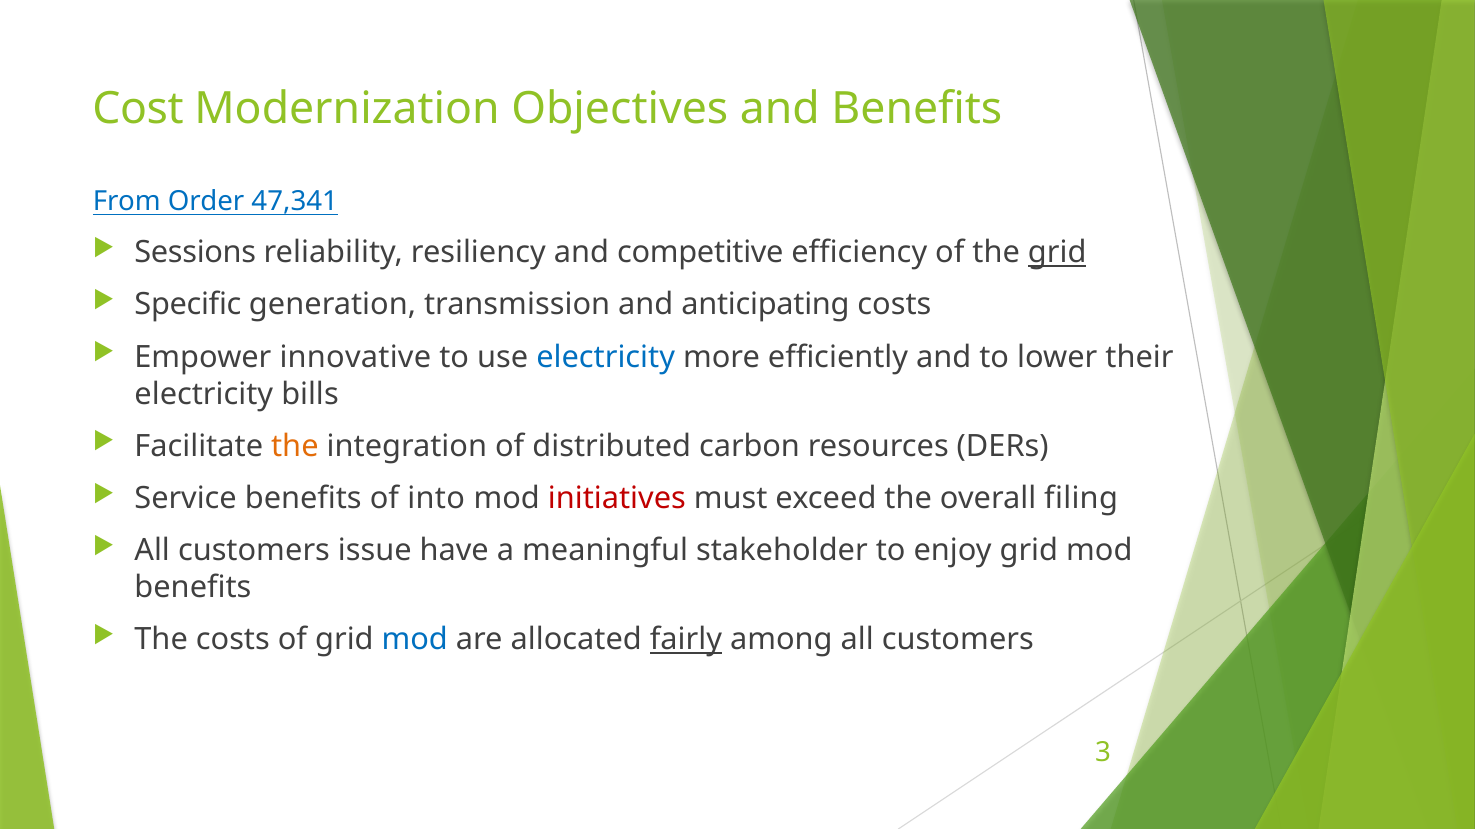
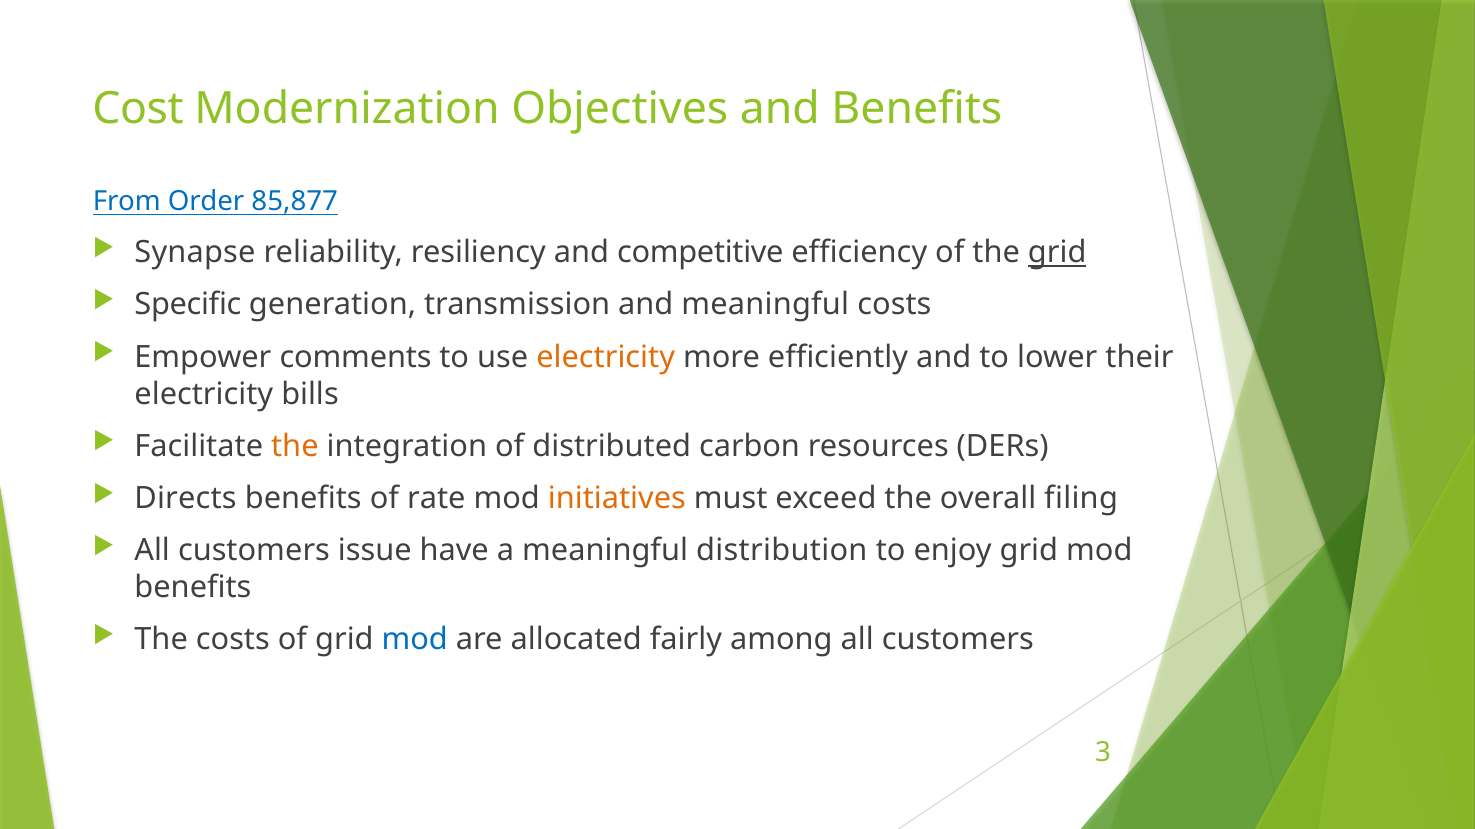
47,341: 47,341 -> 85,877 (295, 202)
Sessions: Sessions -> Synapse (195, 253)
and anticipating: anticipating -> meaningful (765, 305)
innovative: innovative -> comments (356, 357)
electricity colour: blue -> orange (606, 357)
Service: Service -> Directs (185, 499)
into: into -> rate (436, 499)
initiatives colour: red -> orange (617, 499)
stakeholder: stakeholder -> distribution (782, 551)
fairly underline: present -> none (686, 640)
